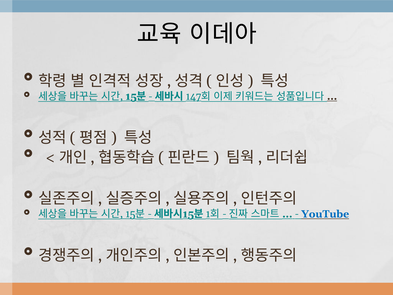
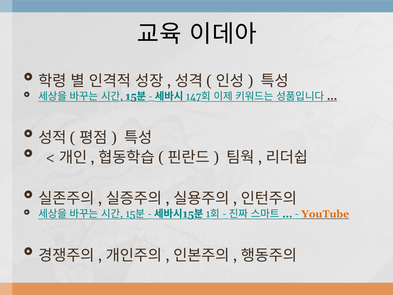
YouTube colour: blue -> orange (325, 214)
